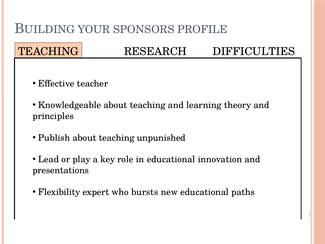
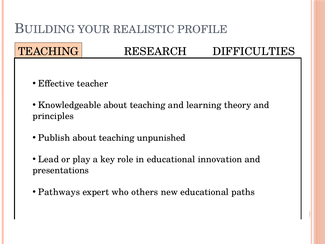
SPONSORS: SPONSORS -> REALISTIC (144, 30)
Flexibility: Flexibility -> Pathways (59, 192)
bursts: bursts -> others (145, 192)
